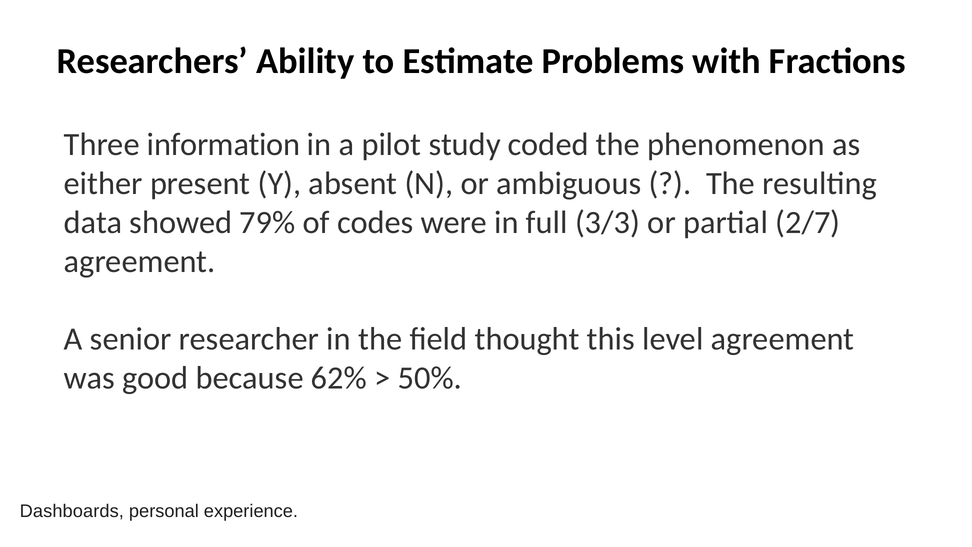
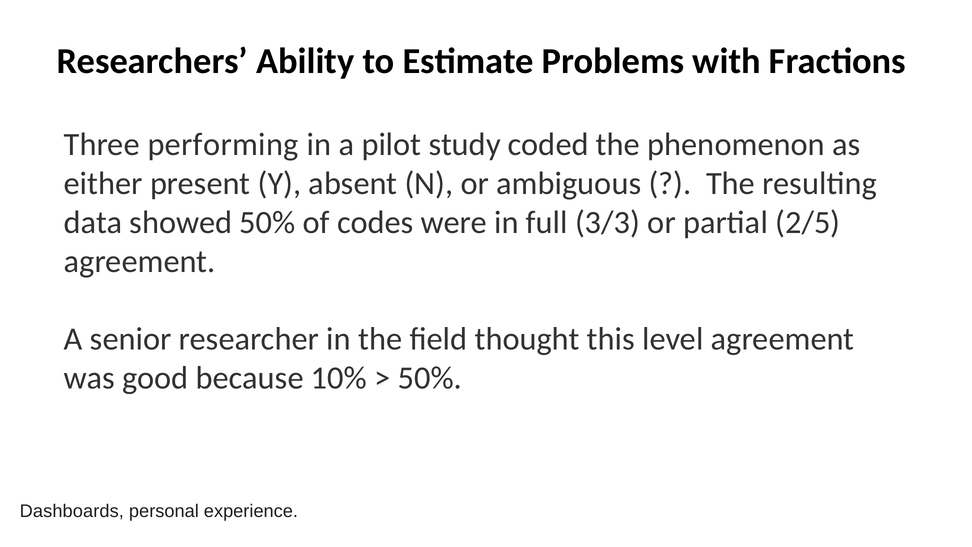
information: information -> performing (223, 145)
showed 79%: 79% -> 50% (267, 222)
2/7: 2/7 -> 2/5 (808, 222)
62%: 62% -> 10% (339, 378)
